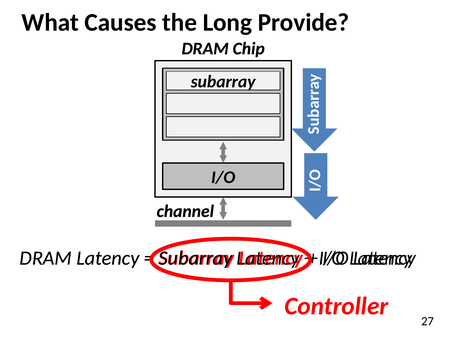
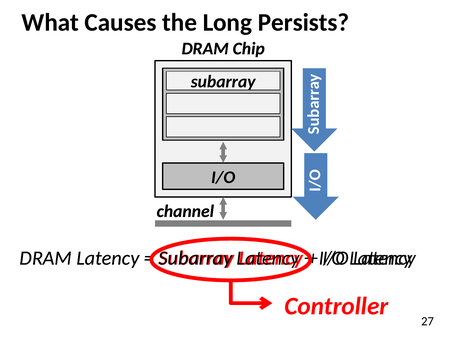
Provide: Provide -> Persists (303, 23)
